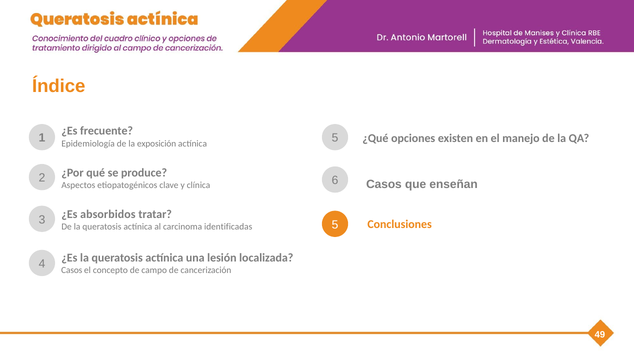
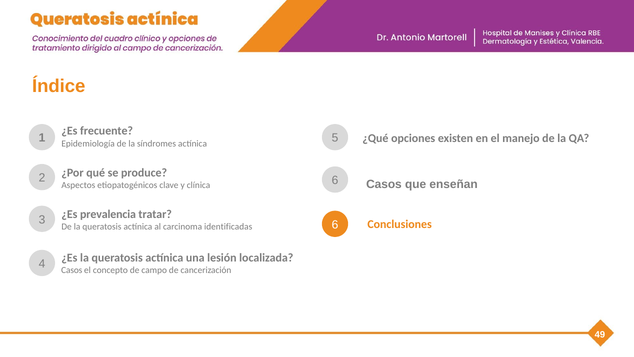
exposición: exposición -> síndromes (157, 143)
absorbidos: absorbidos -> prevalencia (108, 214)
3 5: 5 -> 6 (335, 224)
